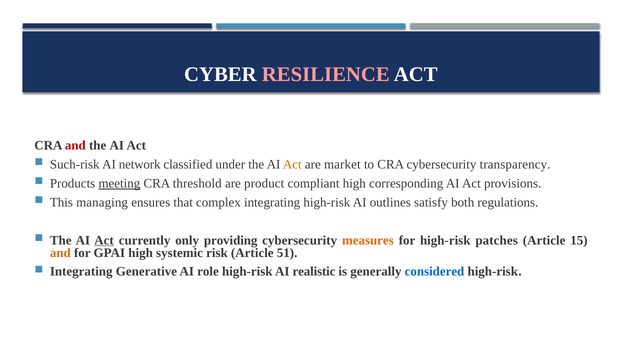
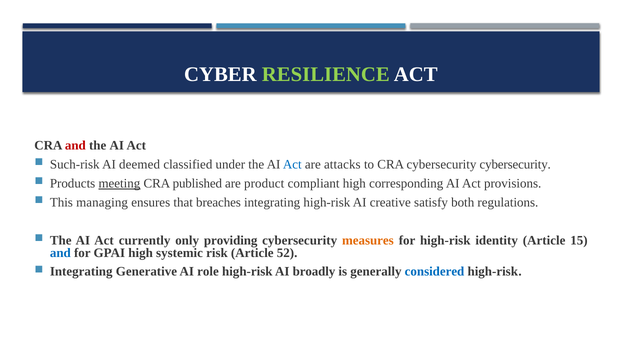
RESILIENCE colour: pink -> light green (326, 74)
network: network -> deemed (140, 164)
Act colour: orange -> blue (292, 164)
market: market -> attacks (342, 164)
cybersecurity transparency: transparency -> cybersecurity (515, 164)
threshold: threshold -> published (197, 183)
complex: complex -> breaches (218, 202)
outlines: outlines -> creative (390, 202)
Act underline: present -> none (104, 240)
patches: patches -> identity (497, 240)
and colour: orange -> blue (60, 253)
51: 51 -> 52 (287, 253)
realistic: realistic -> broadly (314, 272)
